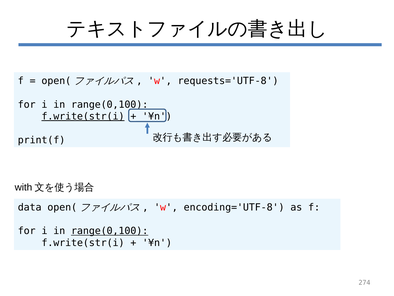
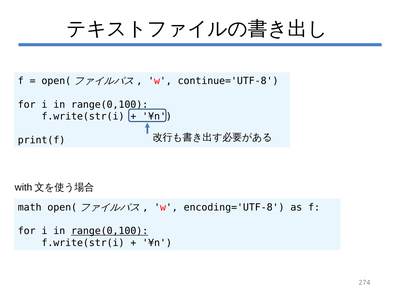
requests='UTF-8: requests='UTF-8 -> continue='UTF-8 (228, 81)
f.write(str(i underline: present -> none (83, 116)
data: data -> math (30, 207)
